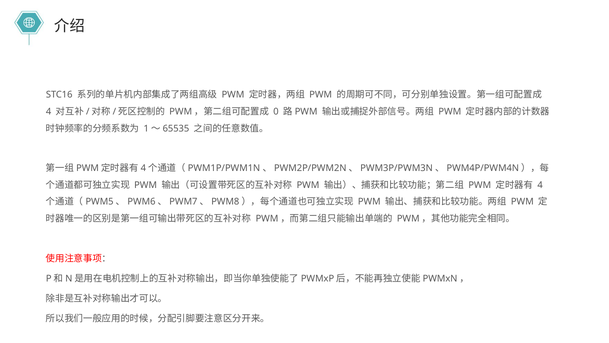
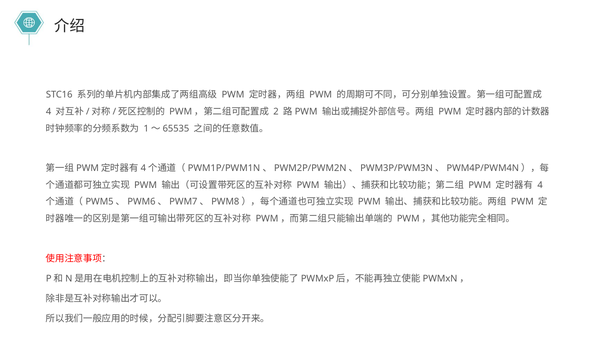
0: 0 -> 2 (276, 112)
